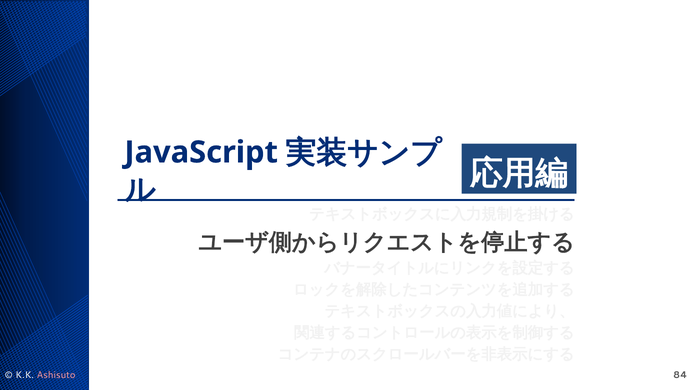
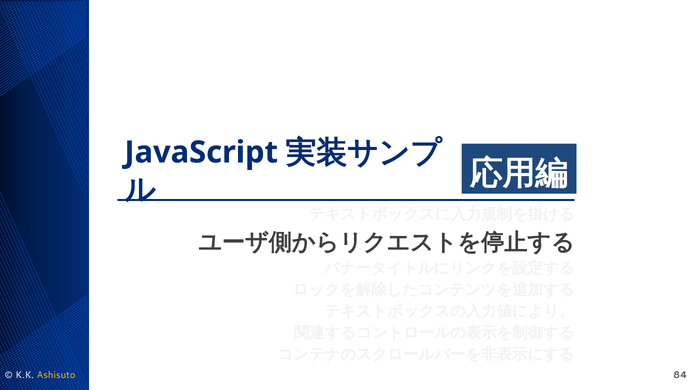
Ashisuto colour: pink -> yellow (56, 376)
